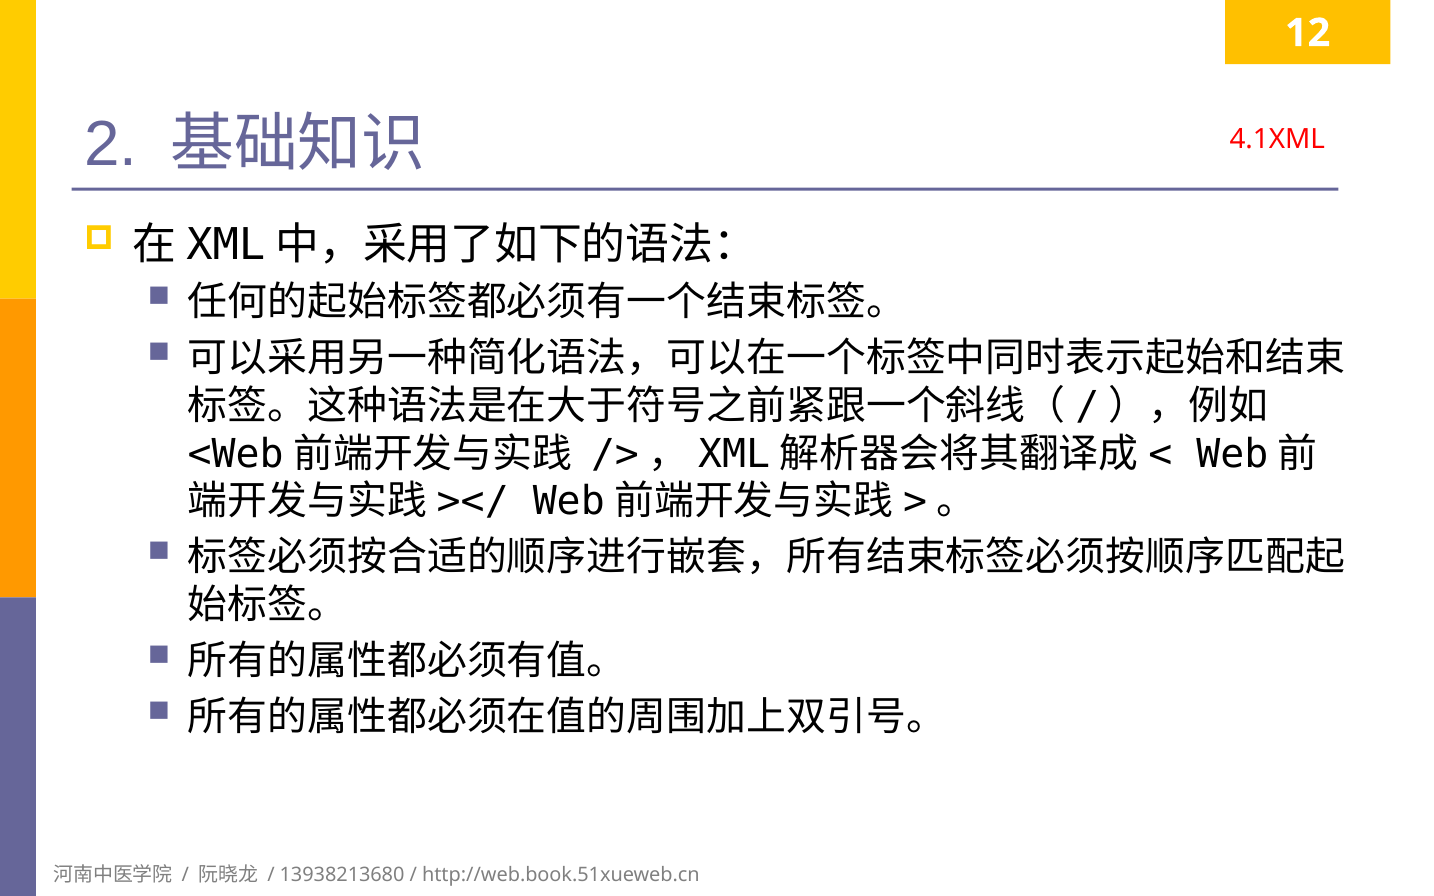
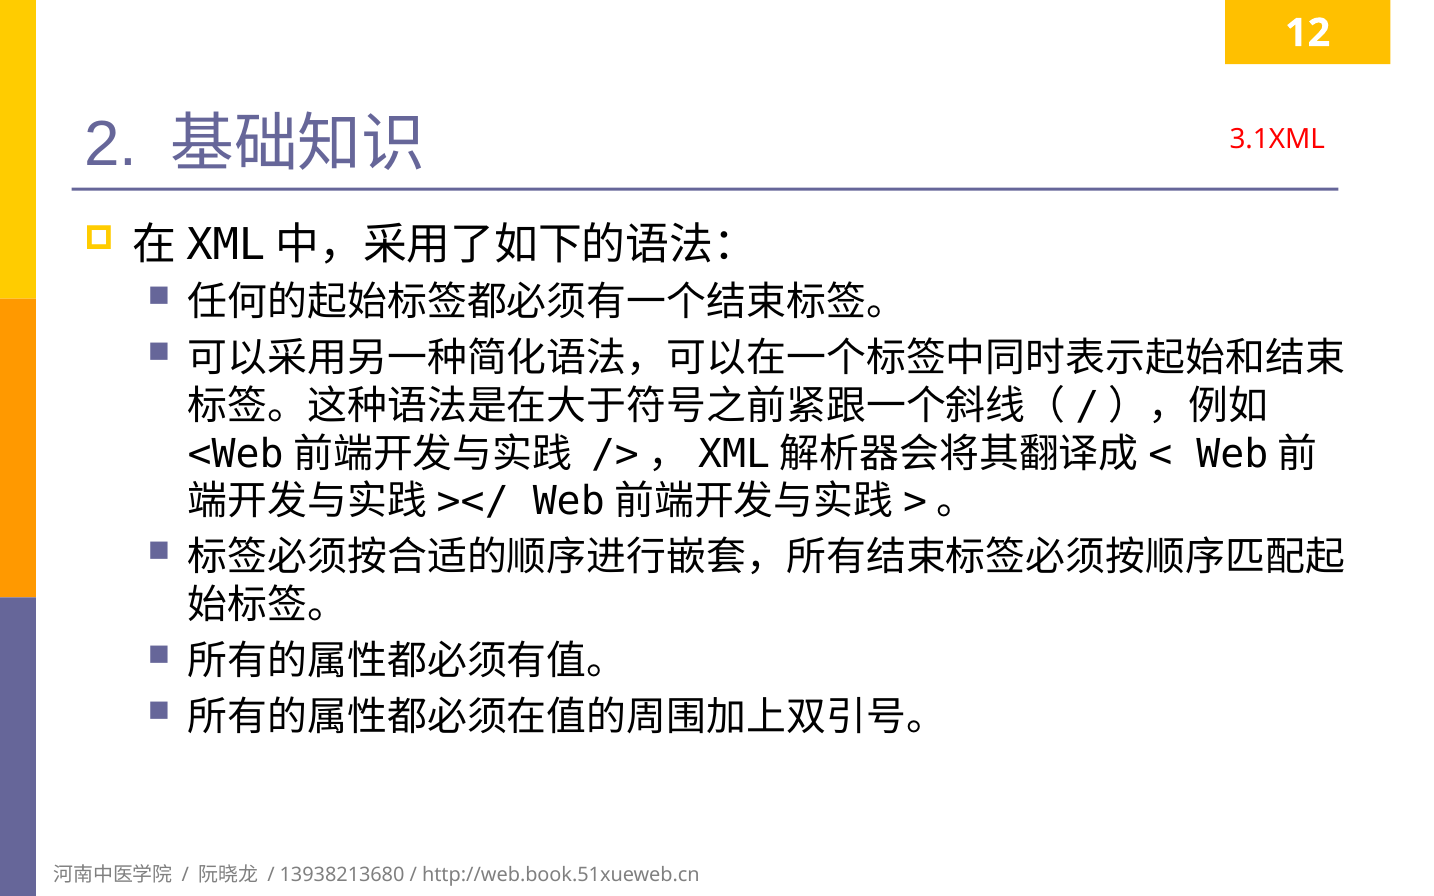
4.1XML: 4.1XML -> 3.1XML (1277, 139)
